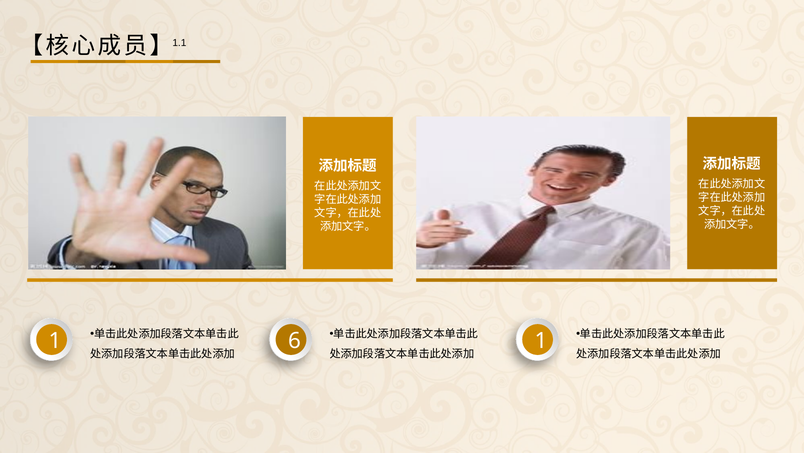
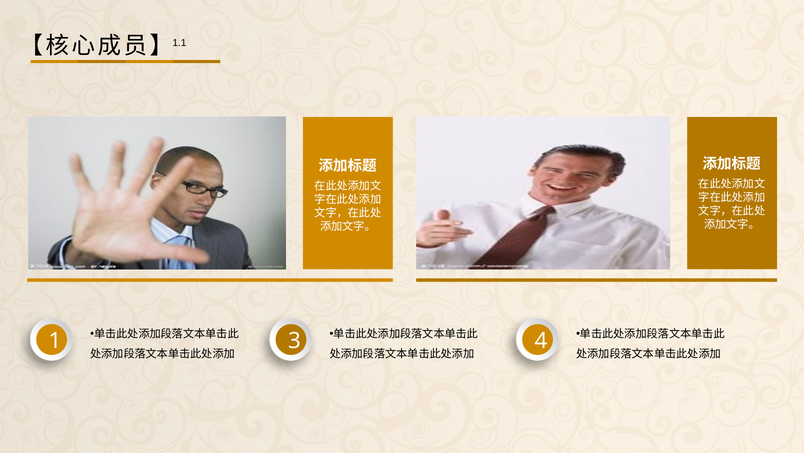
6: 6 -> 3 (294, 341)
1: 1 -> 4 (541, 341)
